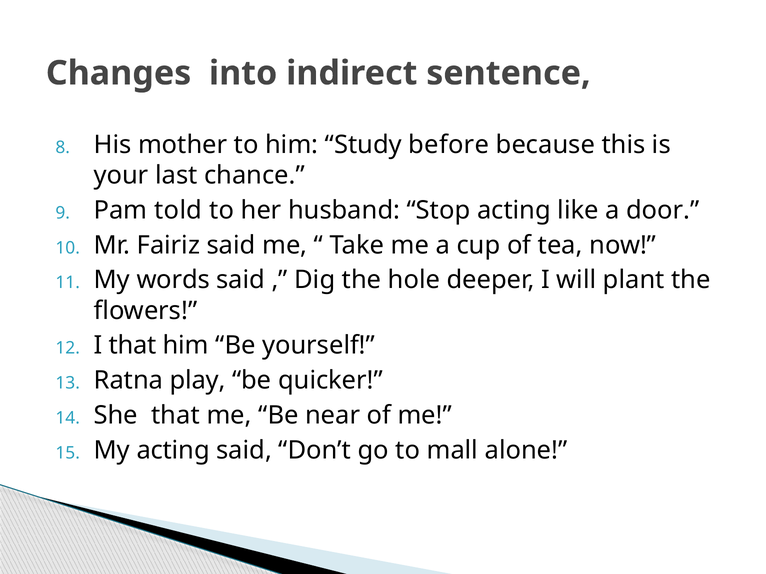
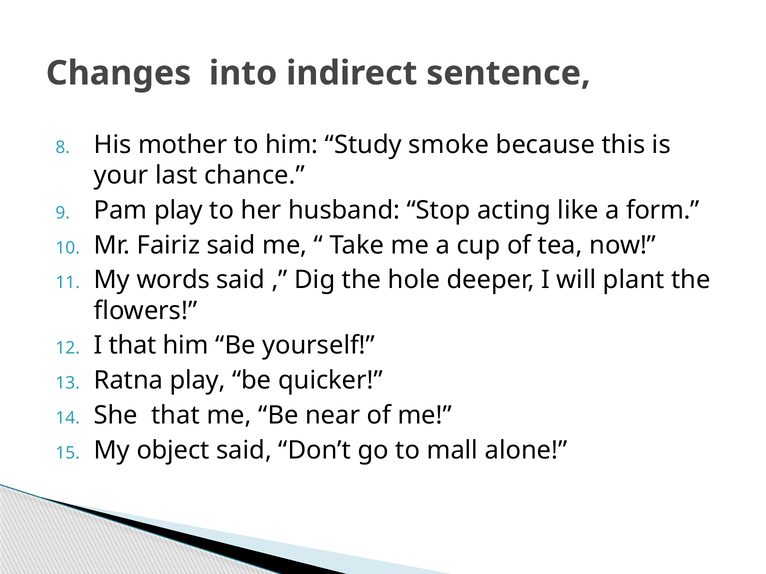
before: before -> smoke (449, 145)
Pam told: told -> play (179, 211)
door: door -> form (663, 211)
My acting: acting -> object (173, 451)
